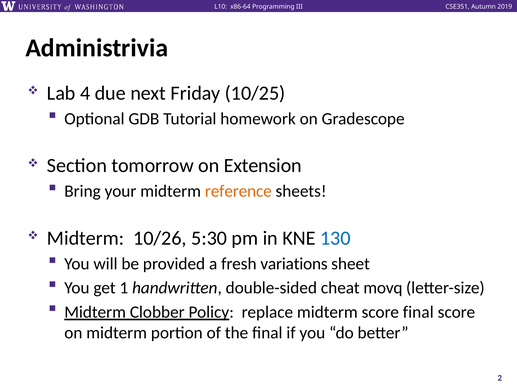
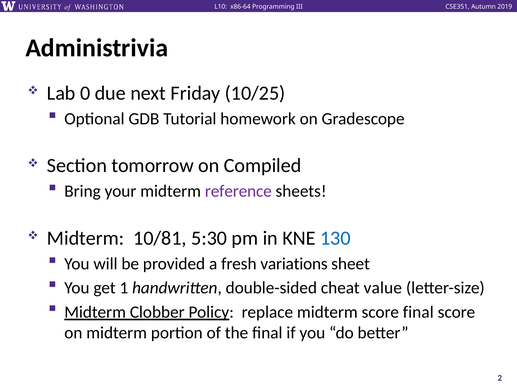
4: 4 -> 0 (85, 93)
Extension: Extension -> Compiled (263, 165)
reference colour: orange -> purple (238, 191)
10/26: 10/26 -> 10/81 (160, 238)
movq: movq -> value (383, 288)
